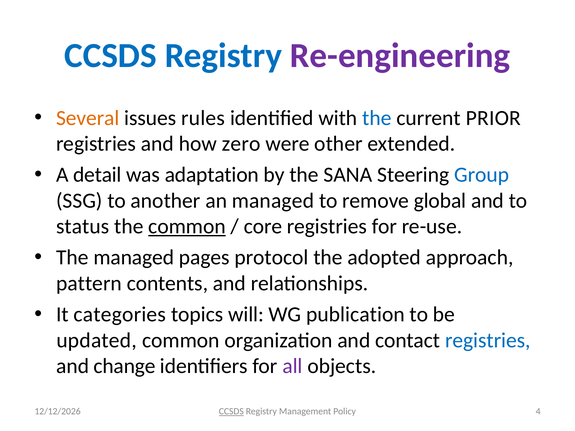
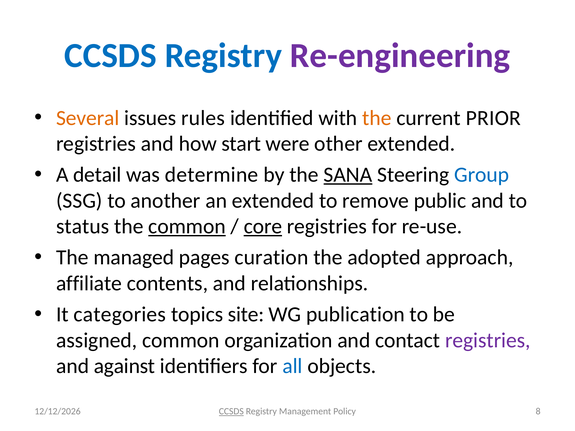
the colour: blue -> orange (377, 118)
zero: zero -> start (241, 144)
adaptation: adaptation -> determine (212, 175)
SANA underline: none -> present (348, 175)
an managed: managed -> extended (273, 201)
global: global -> public (440, 201)
core underline: none -> present (263, 227)
protocol: protocol -> curation (271, 258)
pattern: pattern -> affiliate (89, 284)
will: will -> site (246, 315)
updated: updated -> assigned (97, 340)
registries colour: blue -> purple (488, 340)
change: change -> against (124, 366)
all colour: purple -> blue (292, 366)
4: 4 -> 8 (538, 412)
